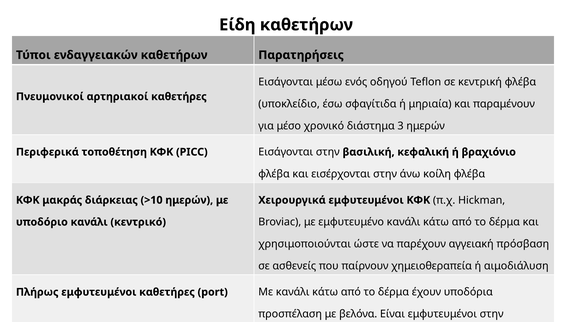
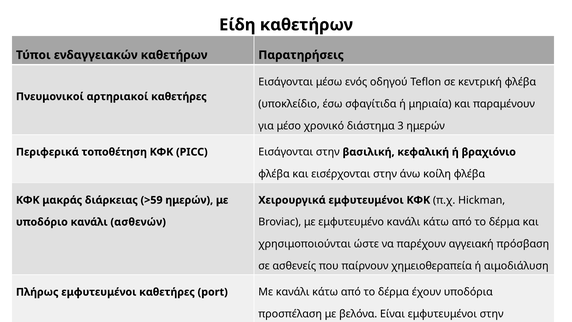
>10: >10 -> >59 (152, 200)
κεντρικό: κεντρικό -> ασθενών (138, 222)
